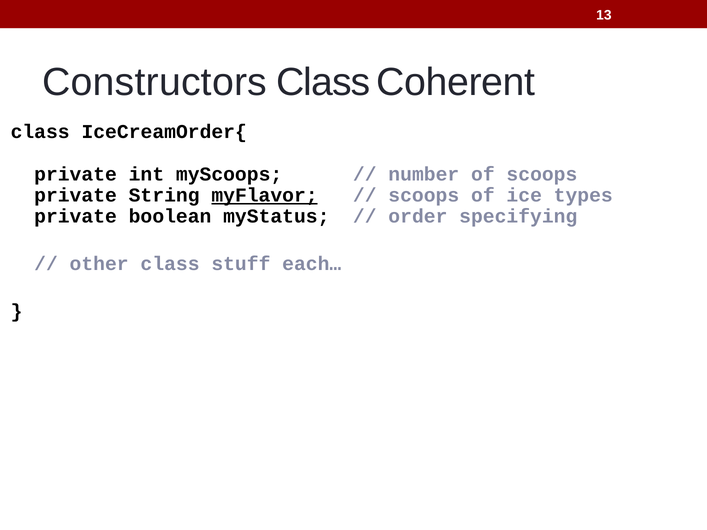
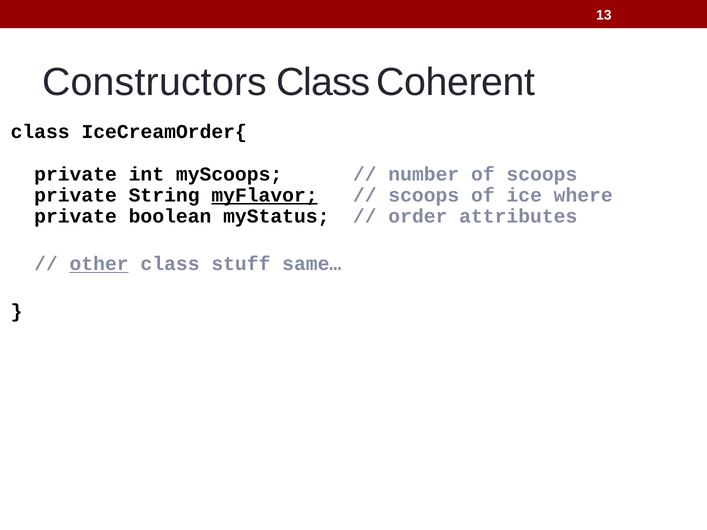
types: types -> where (583, 195)
specifying: specifying -> attributes (518, 217)
other underline: none -> present (99, 264)
each…: each… -> same… (312, 264)
